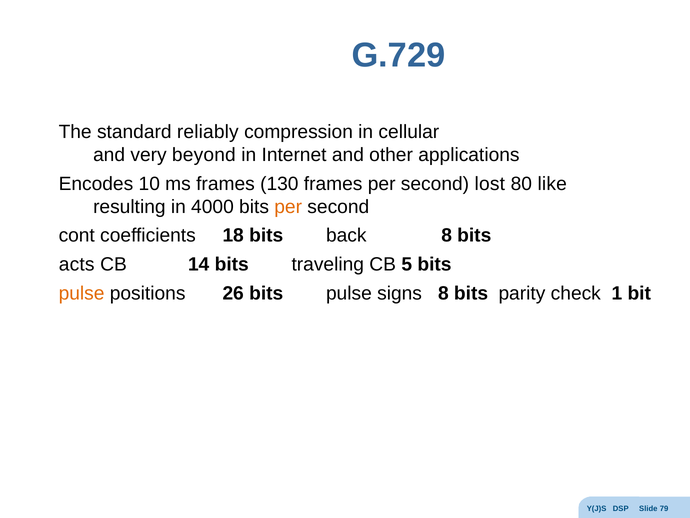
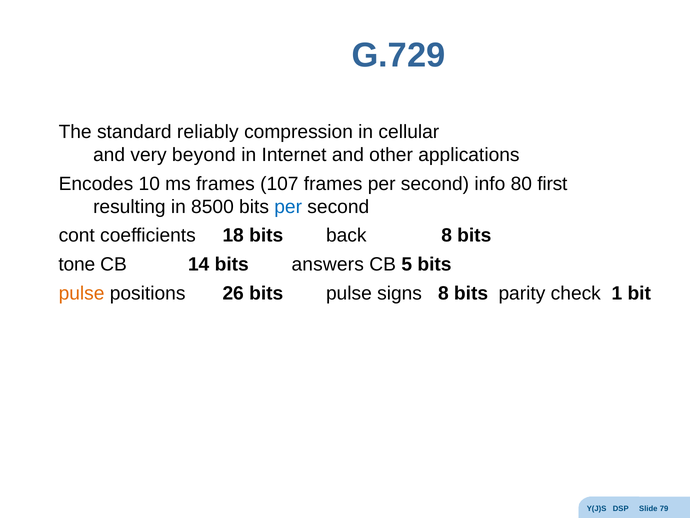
130: 130 -> 107 (279, 184)
lost: lost -> info (490, 184)
like: like -> first (552, 184)
4000: 4000 -> 8500 (212, 207)
per colour: orange -> blue (288, 207)
acts: acts -> tone (77, 264)
traveling: traveling -> answers (328, 264)
